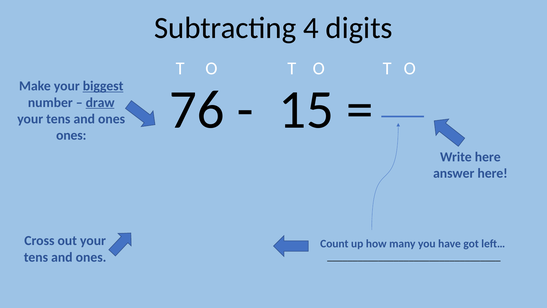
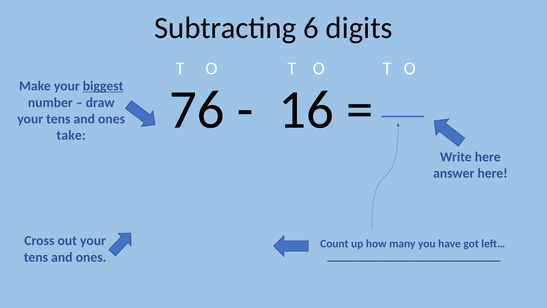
4: 4 -> 6 (311, 28)
15: 15 -> 16 (306, 110)
draw underline: present -> none (100, 102)
ones: ones -> take (71, 135)
